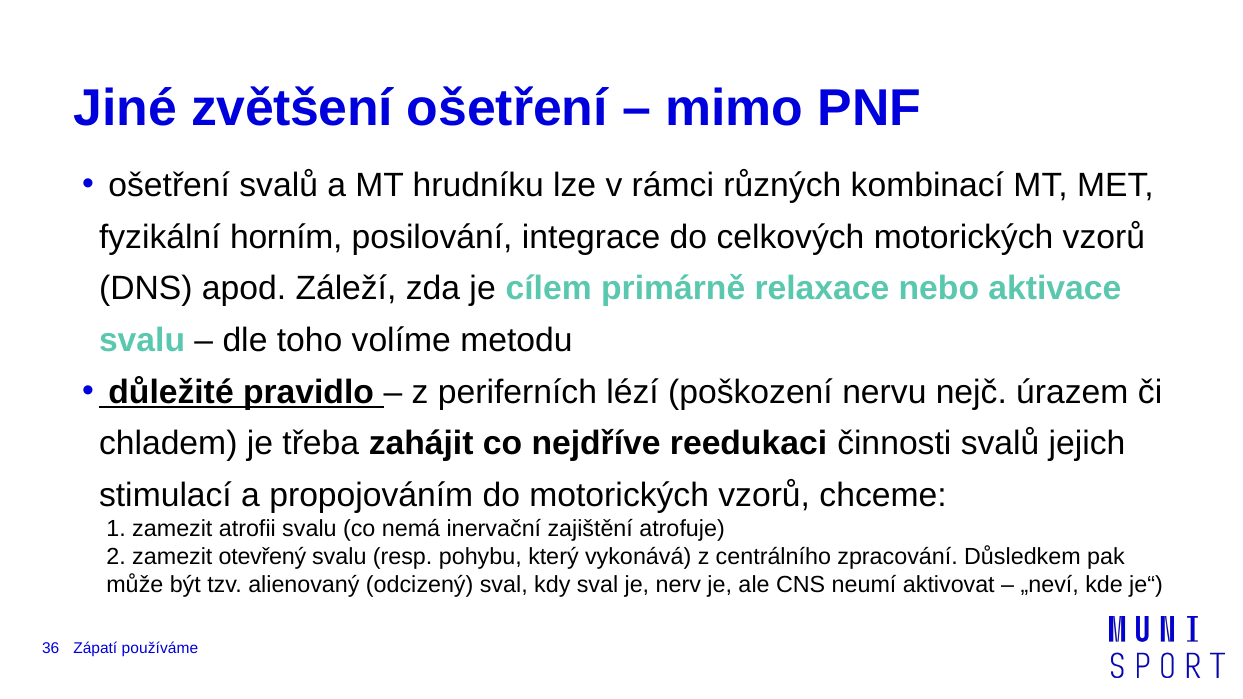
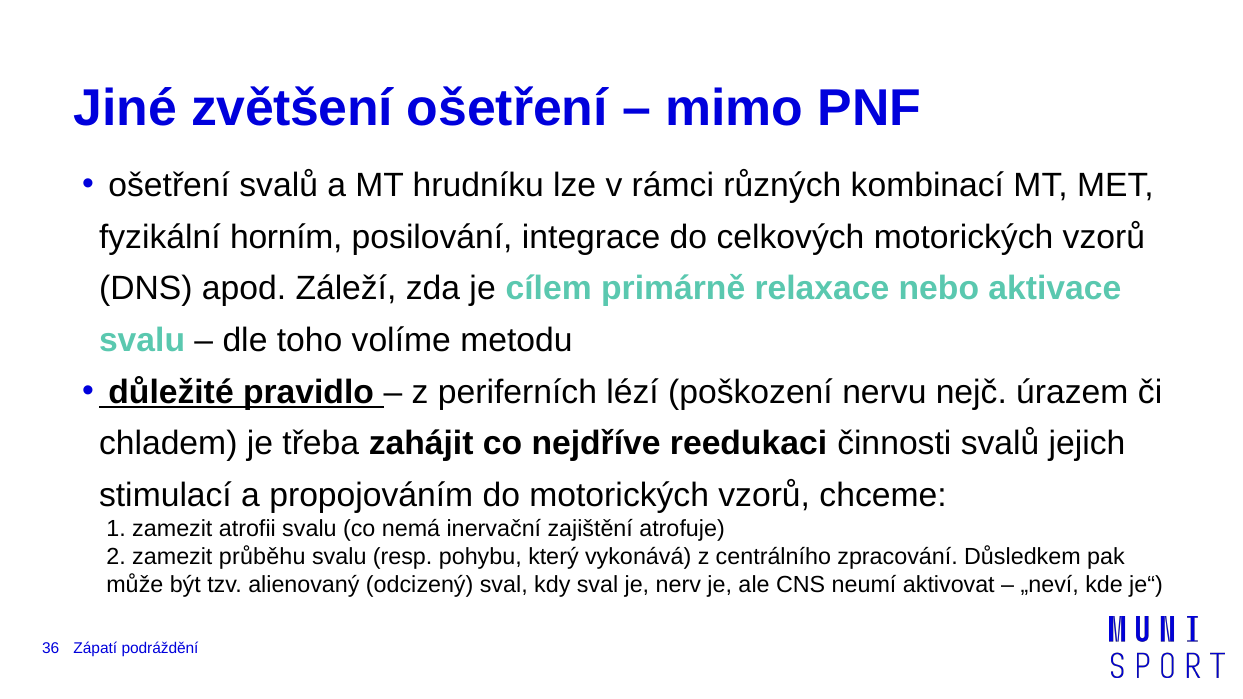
otevřený: otevřený -> průběhu (262, 557)
používáme: používáme -> podráždění (160, 649)
